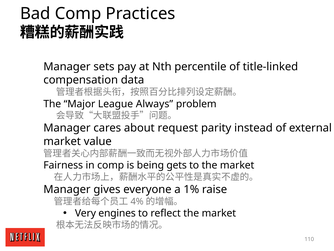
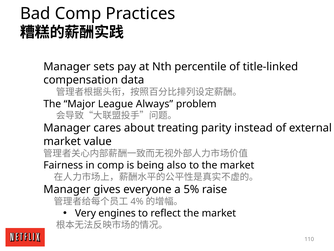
request: request -> treating (178, 128)
gets: gets -> also (177, 165)
1%: 1% -> 5% (191, 189)
